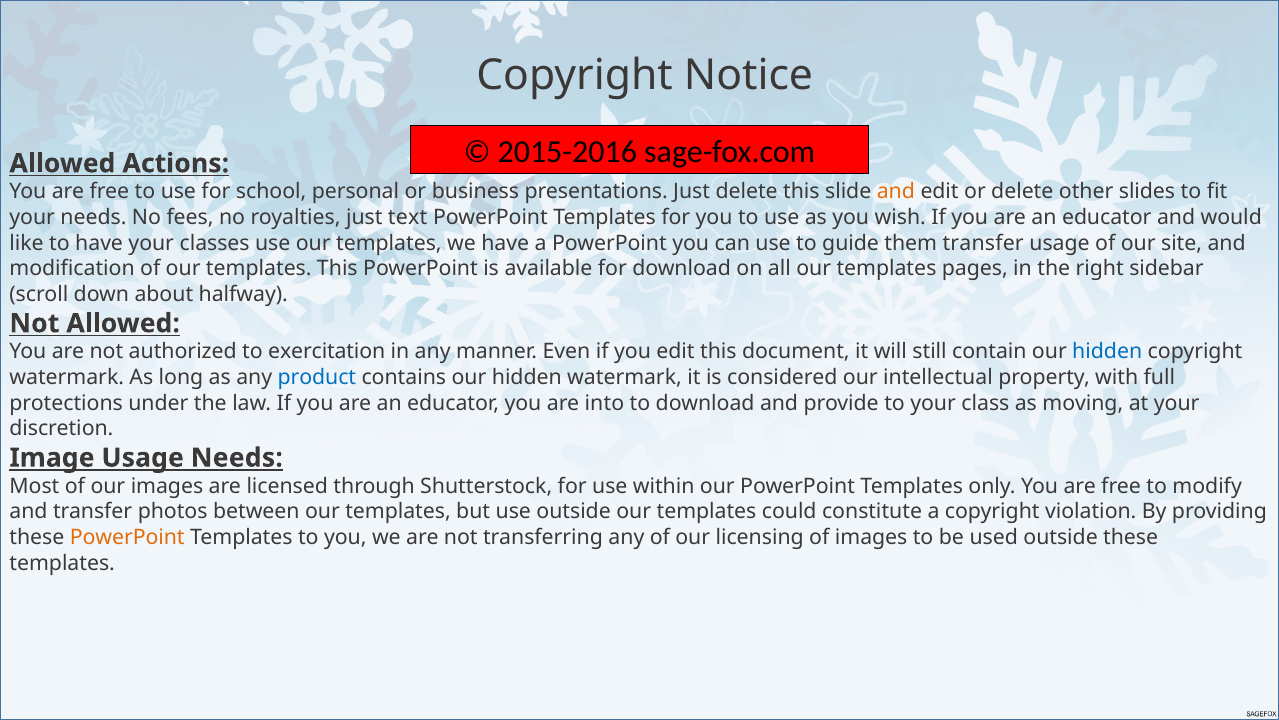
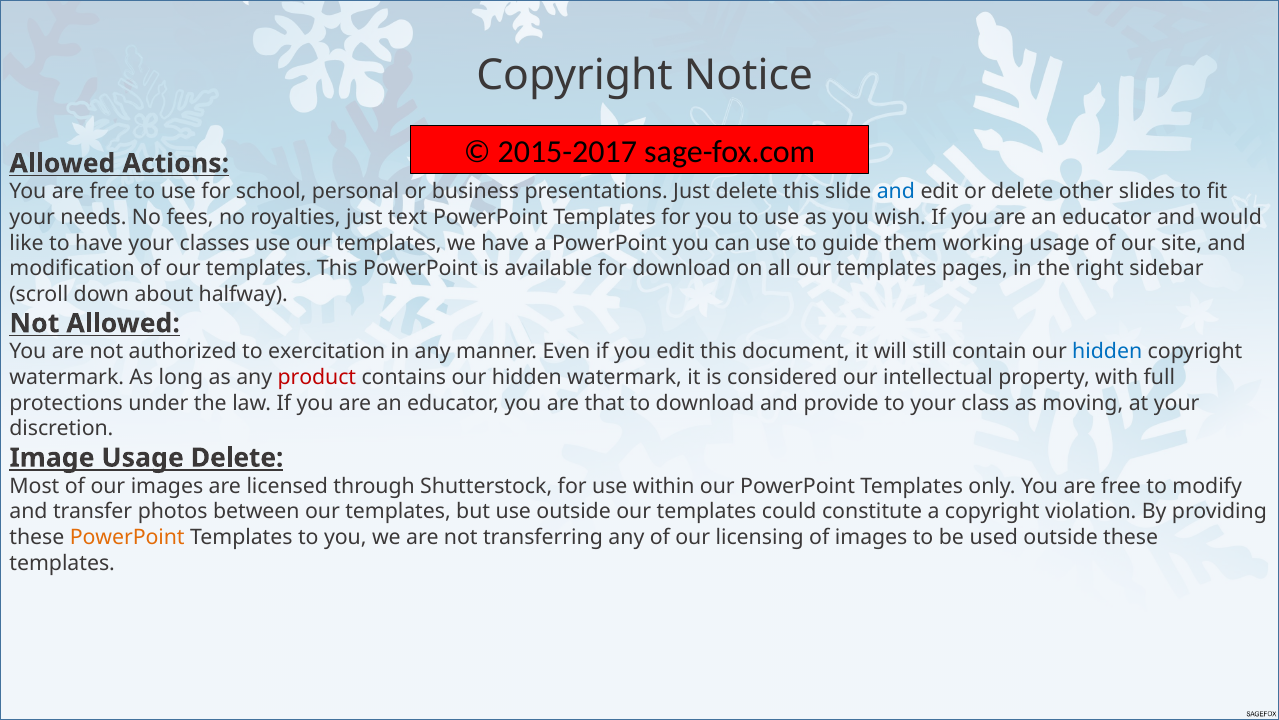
2015-2016: 2015-2016 -> 2015-2017 (567, 152)
and colour: orange -> blue (896, 192)
them transfer: transfer -> working (983, 243)
product colour: blue -> red (317, 377)
into: into -> that (605, 403)
Usage Needs: Needs -> Delete (237, 457)
